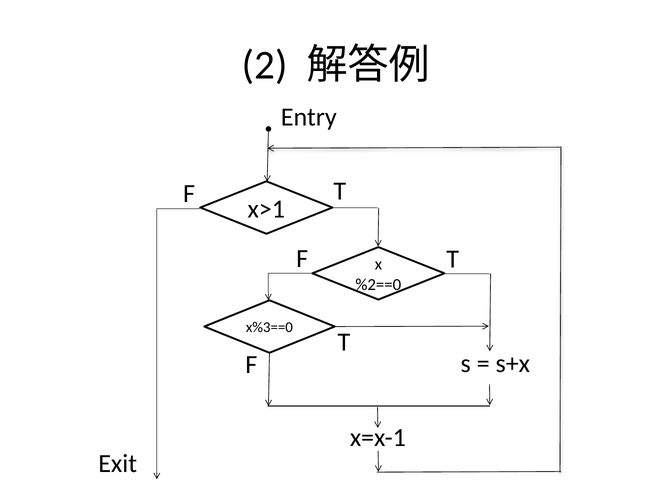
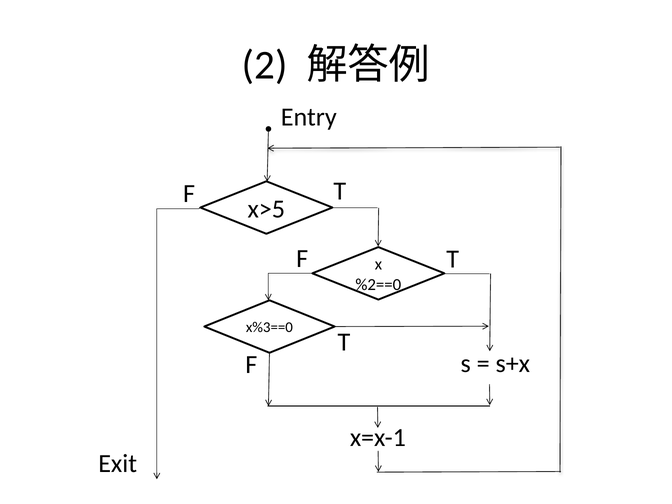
x>1: x>1 -> x>5 (266, 209)
